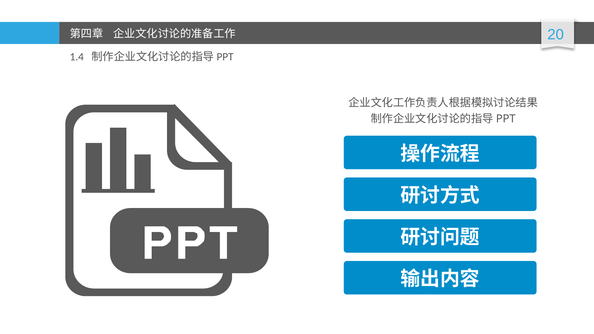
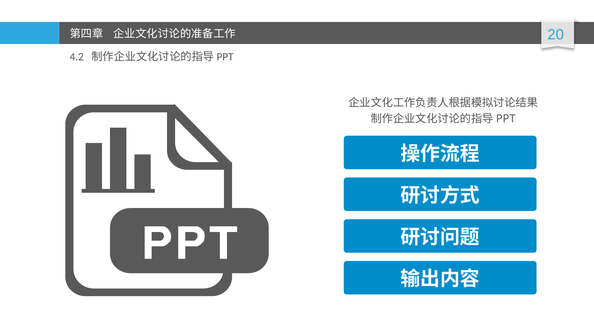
1.4: 1.4 -> 4.2 (77, 57)
